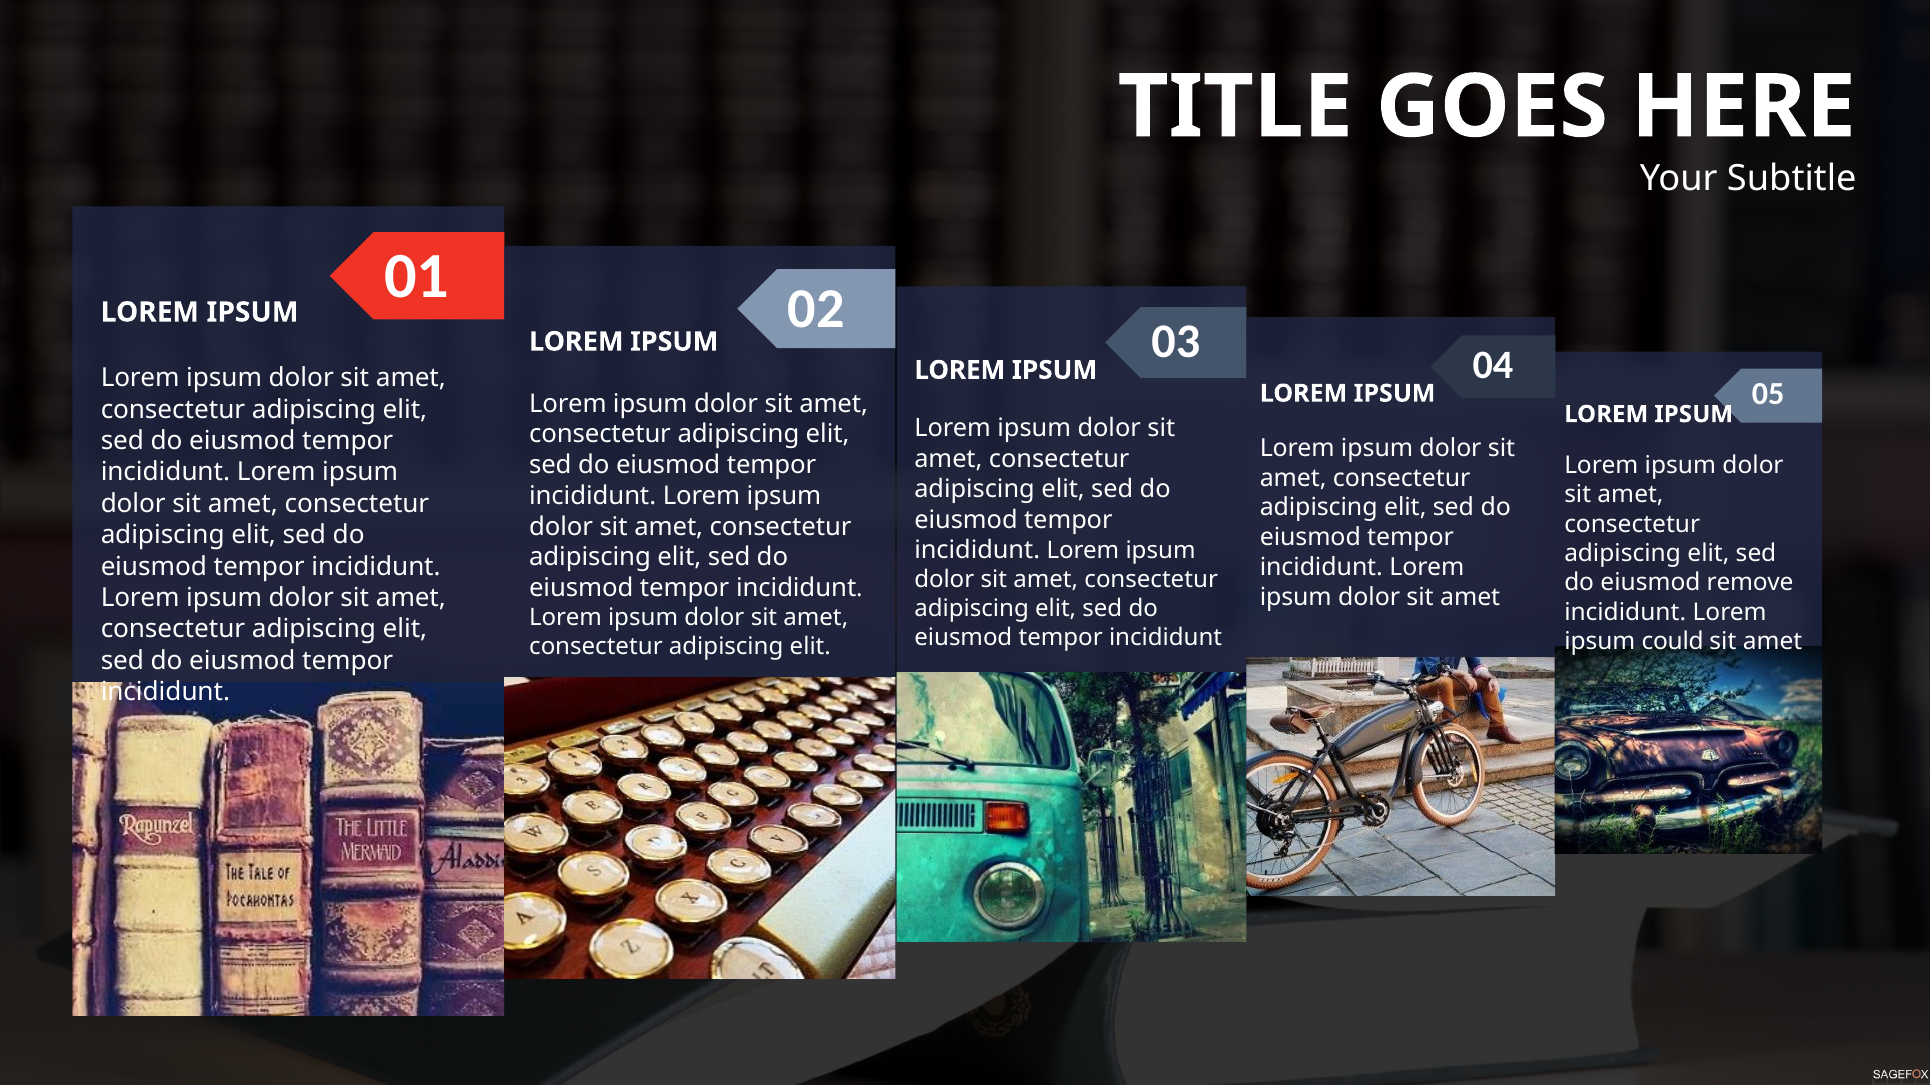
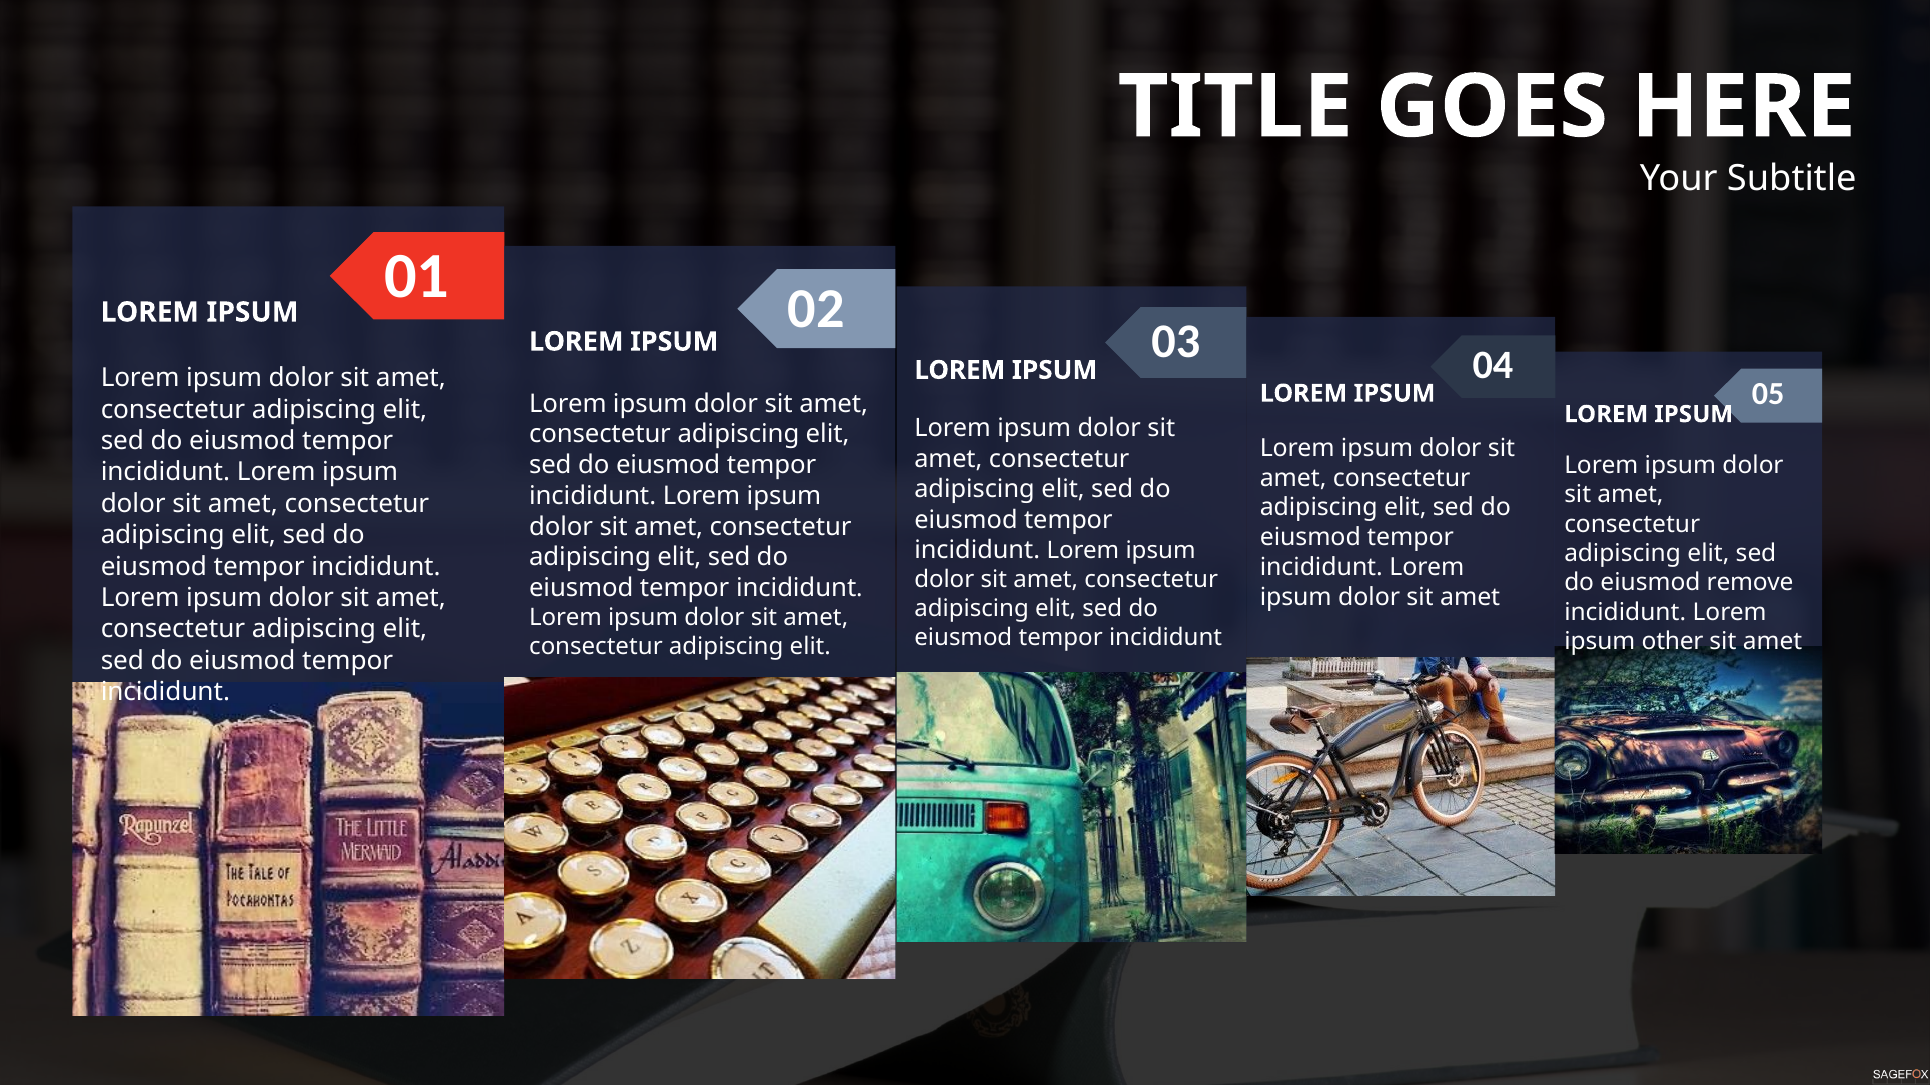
could: could -> other (1673, 642)
